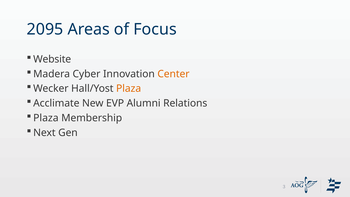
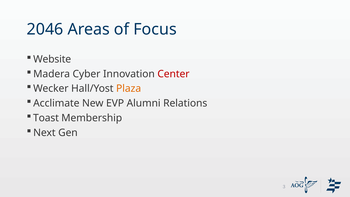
2095: 2095 -> 2046 (45, 29)
Center colour: orange -> red (173, 74)
Plaza: Plaza -> Toast (46, 118)
